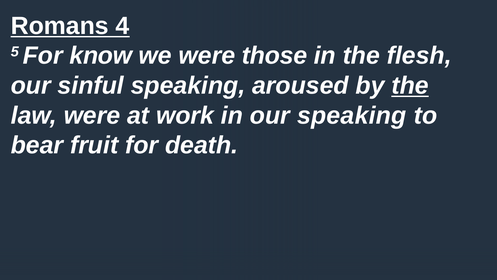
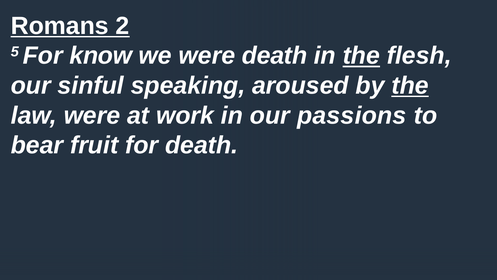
4: 4 -> 2 (123, 26)
were those: those -> death (275, 56)
the underline: none -> present (361, 56)
our speaking: speaking -> passions (352, 115)
